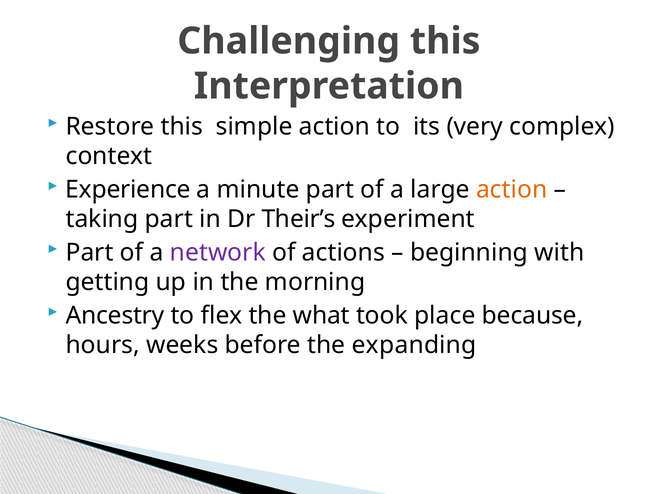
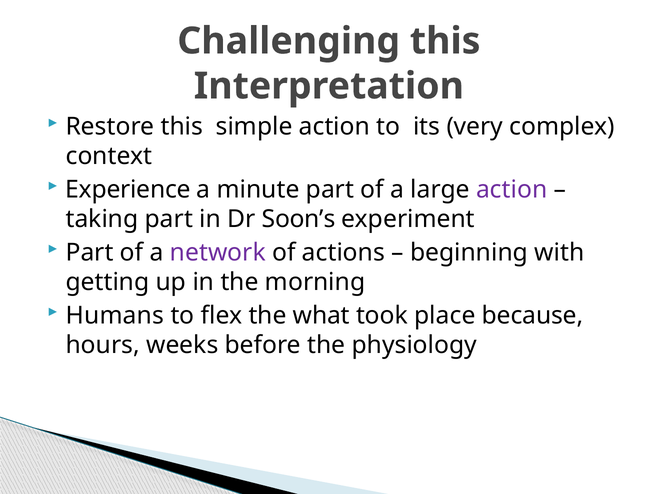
action colour: orange -> purple (512, 189)
Their’s: Their’s -> Soon’s (299, 219)
Ancestry: Ancestry -> Humans (115, 315)
expanding: expanding -> physiology (414, 345)
